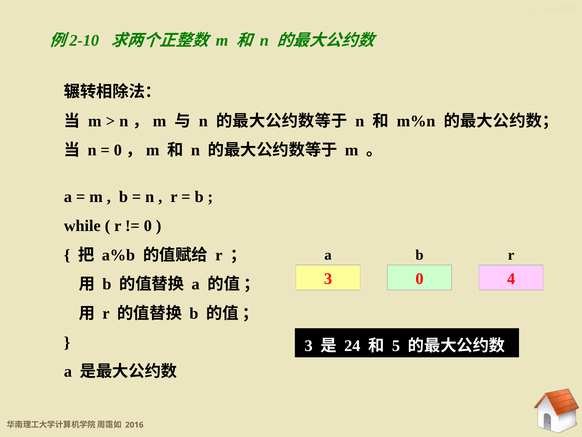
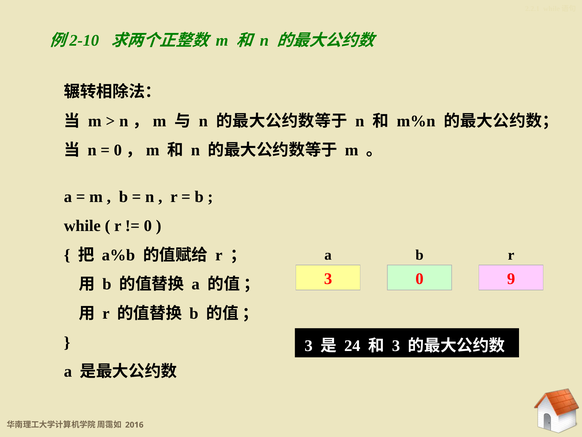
4: 4 -> 9 (511, 278)
5: 5 -> 3 (396, 345)
